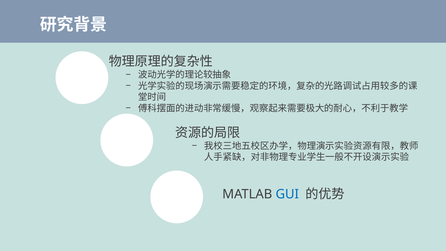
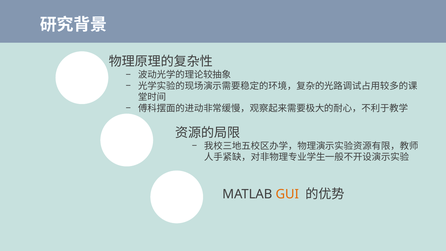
GUI colour: blue -> orange (287, 194)
